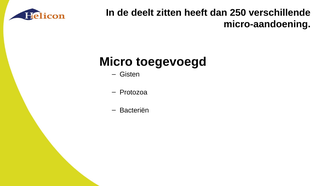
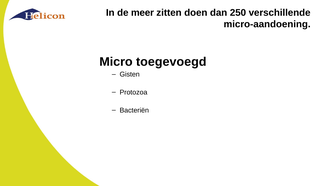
deelt: deelt -> meer (142, 13)
heeft: heeft -> doen (196, 13)
